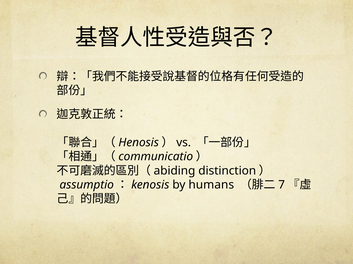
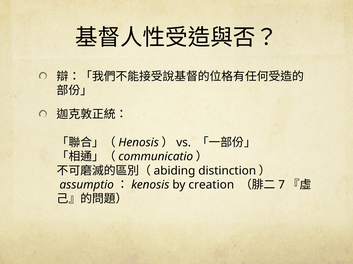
humans: humans -> creation (211, 185)
